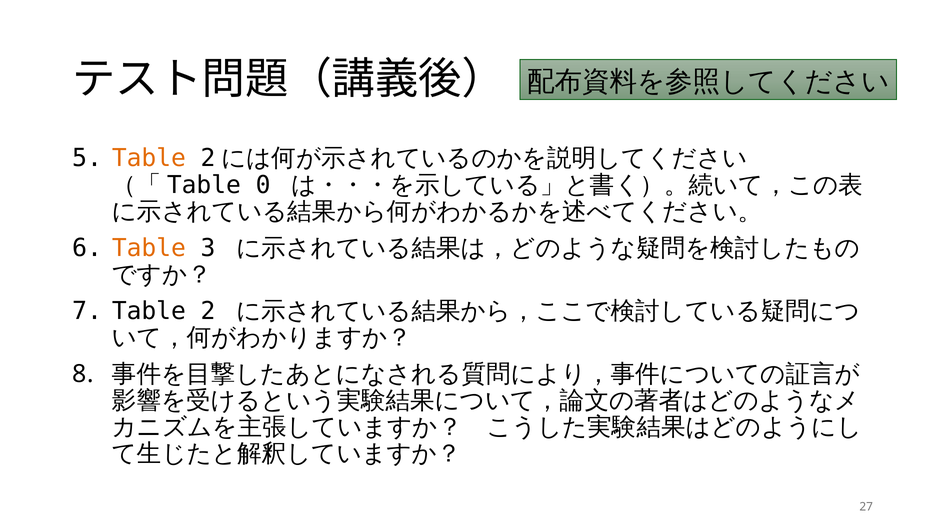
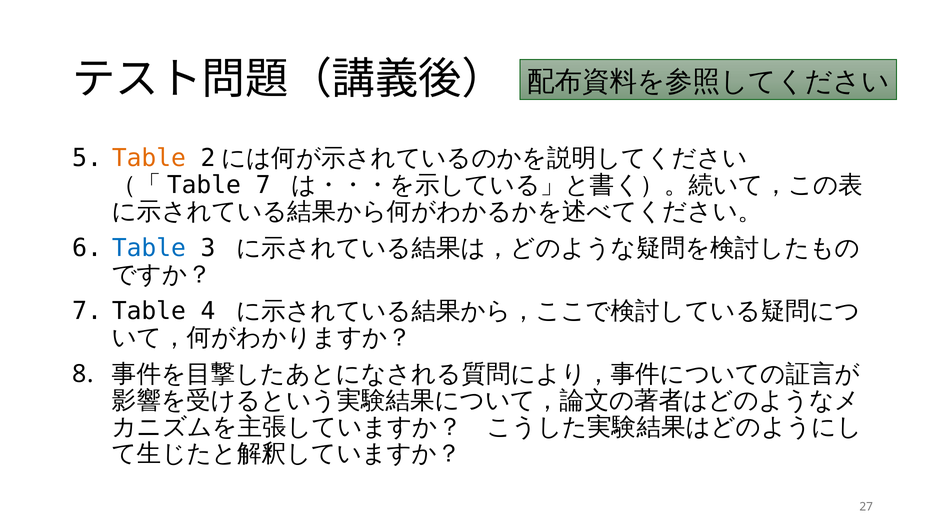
0: 0 -> 7 (263, 185)
Table colour: orange -> blue (149, 248)
2: 2 -> 4 (208, 311)
